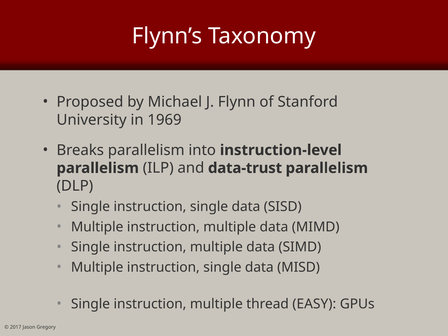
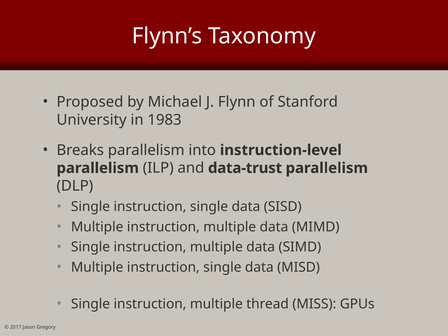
1969: 1969 -> 1983 (165, 120)
EASY: EASY -> MISS (314, 304)
